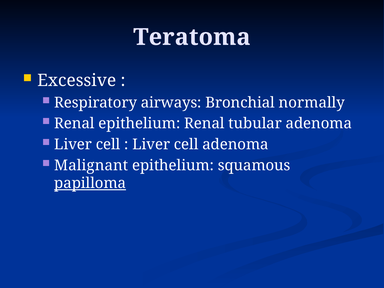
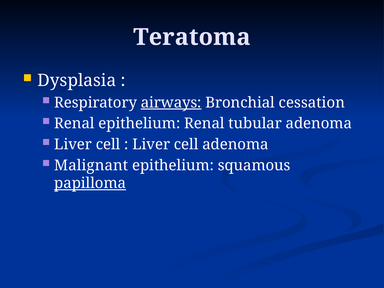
Excessive: Excessive -> Dysplasia (77, 81)
airways underline: none -> present (171, 103)
normally: normally -> cessation (312, 103)
